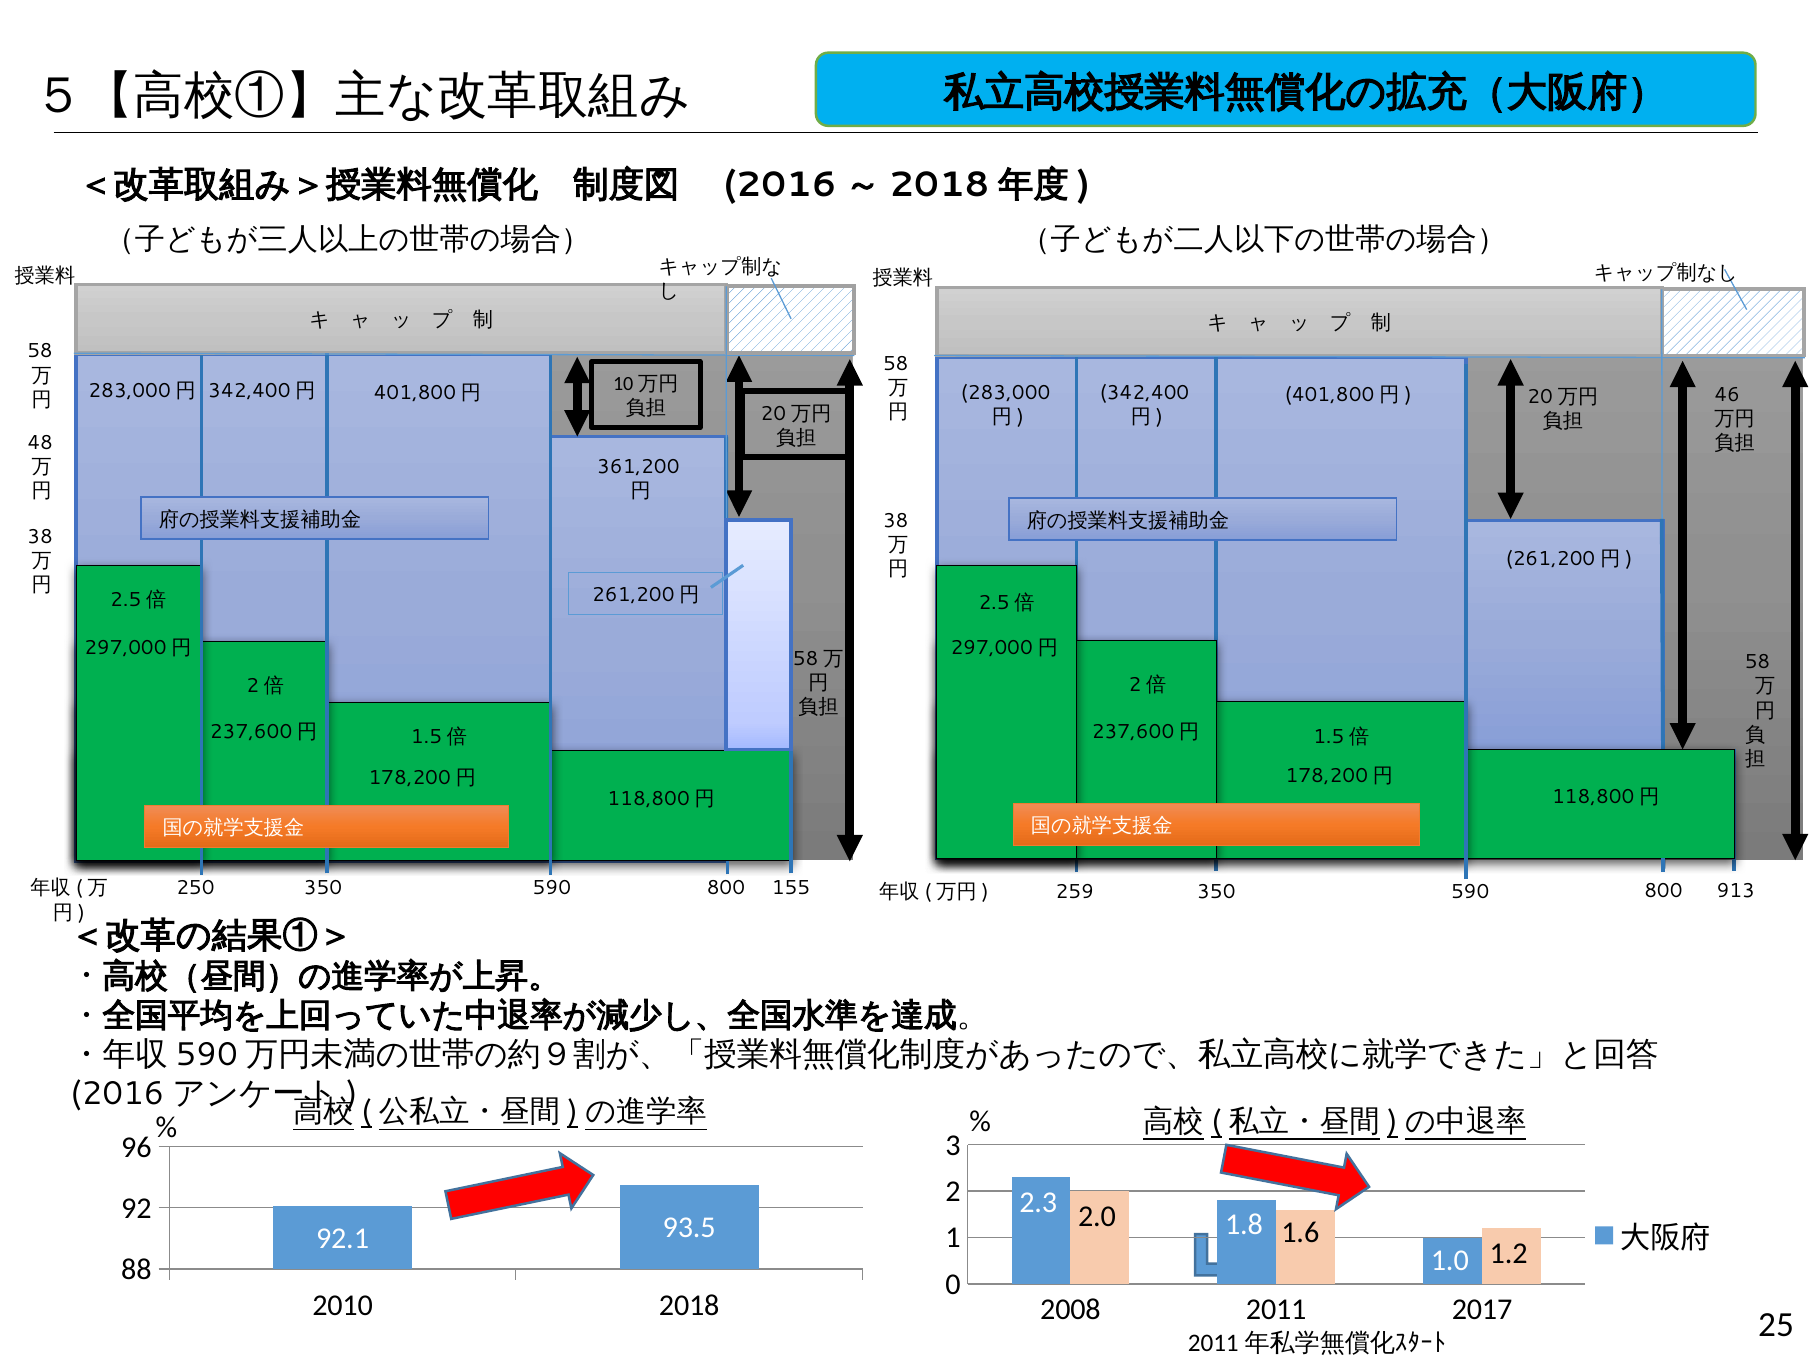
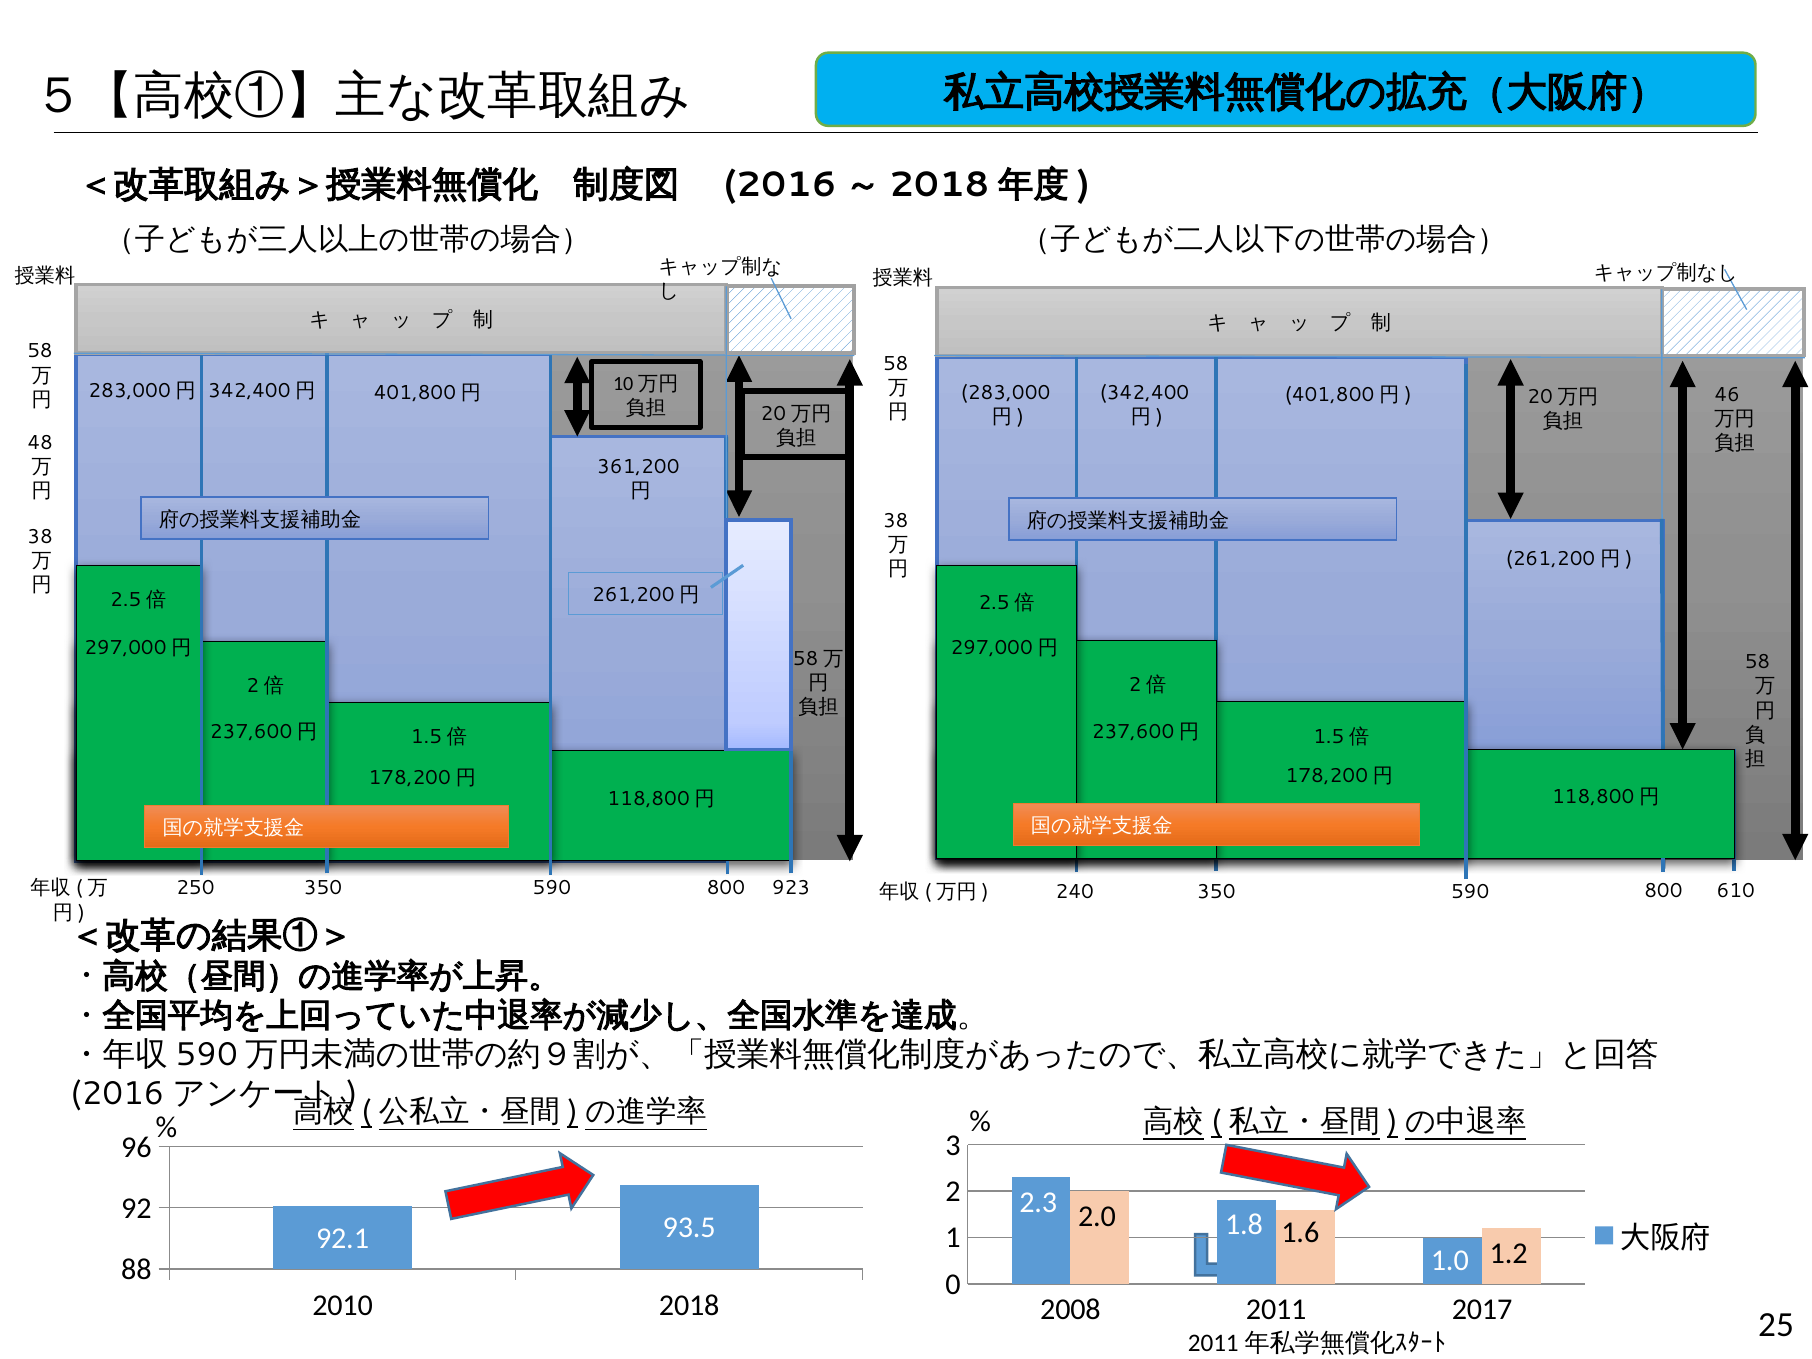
155: 155 -> 923 (791, 887)
259: 259 -> 240 (1075, 892)
913: 913 -> 610 (1736, 891)
